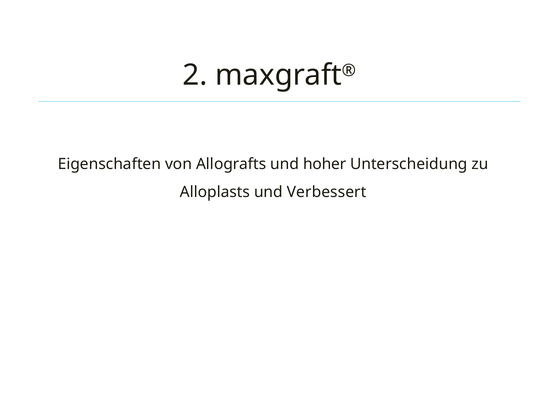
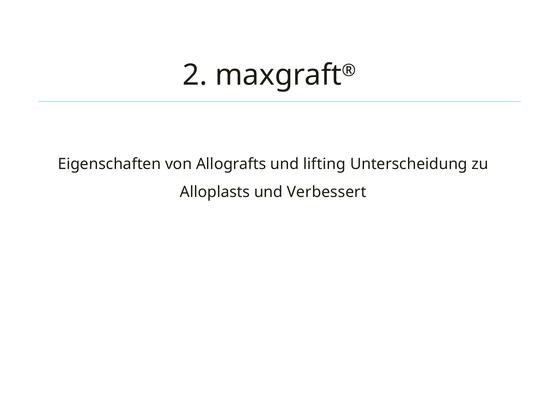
hoher: hoher -> lifting (324, 164)
